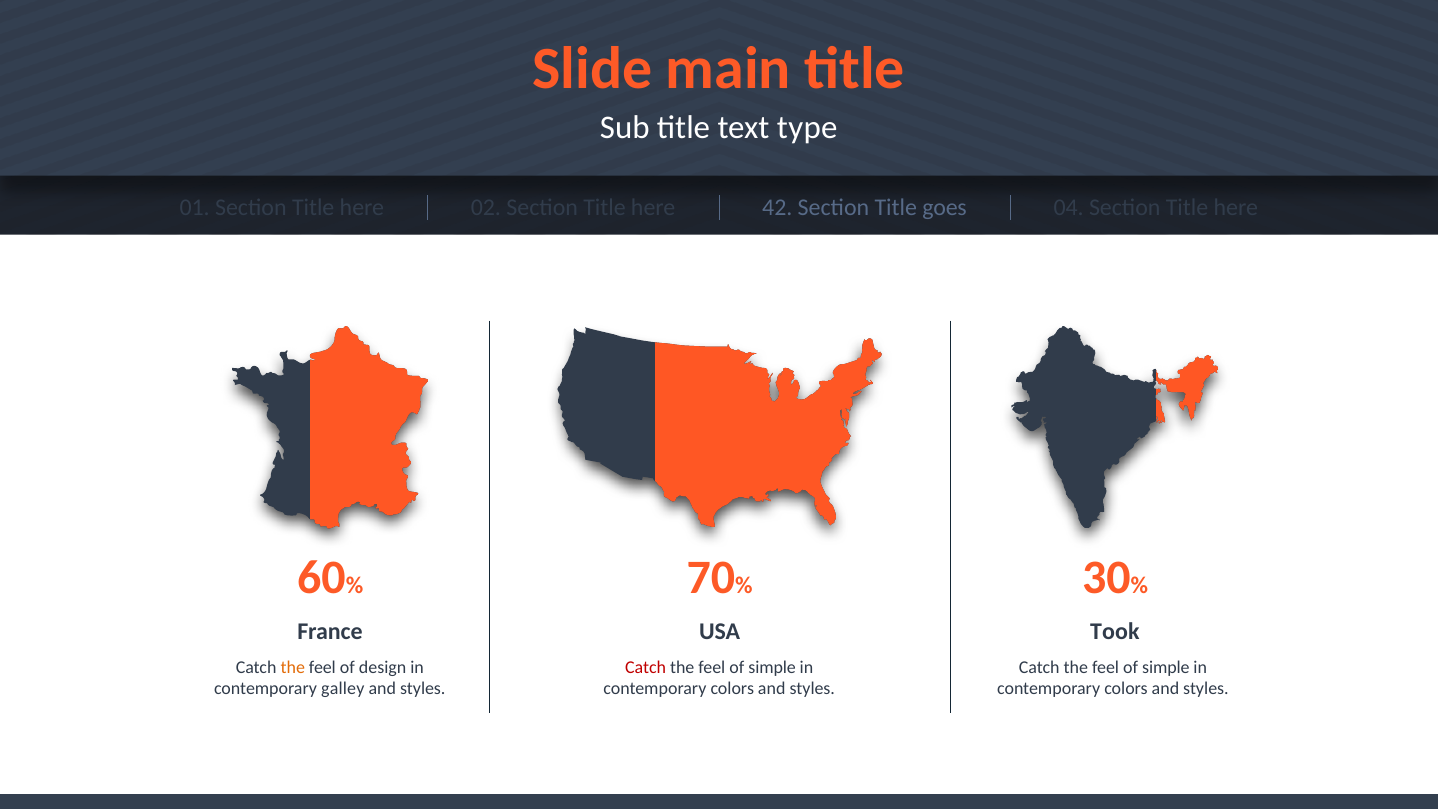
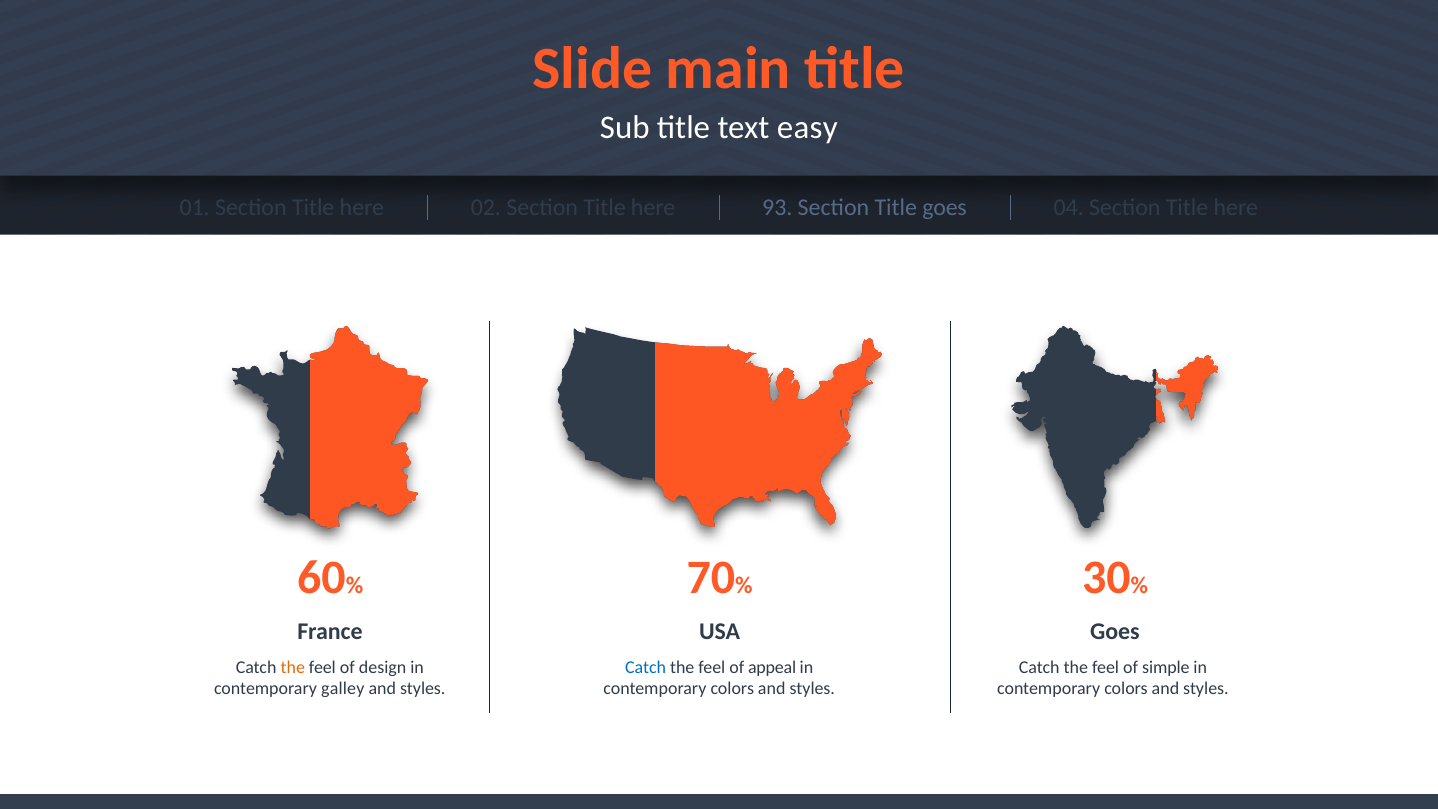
type: type -> easy (807, 128)
42: 42 -> 93 (777, 208)
USA Took: Took -> Goes (1115, 631)
Catch colour: red -> blue (646, 667)
simple: simple -> appeal (772, 667)
